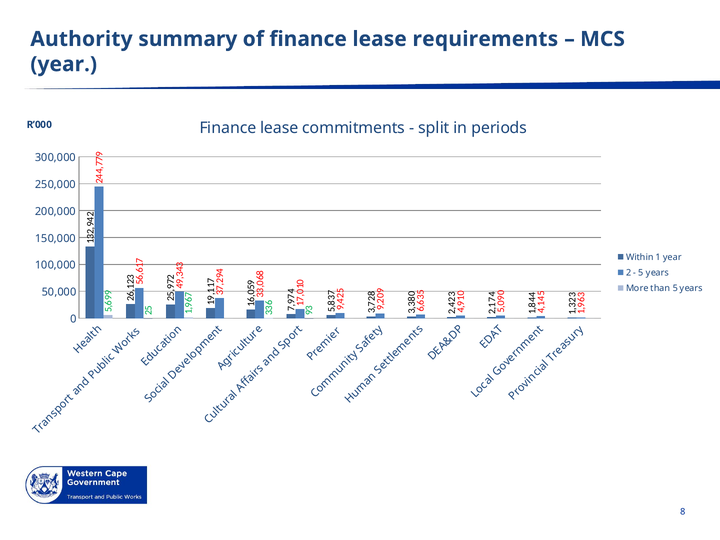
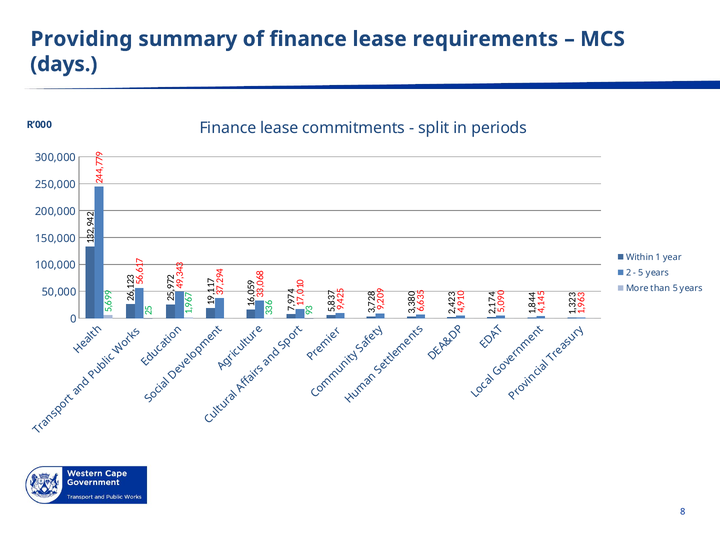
Authority: Authority -> Providing (81, 39)
year: year -> days (64, 64)
